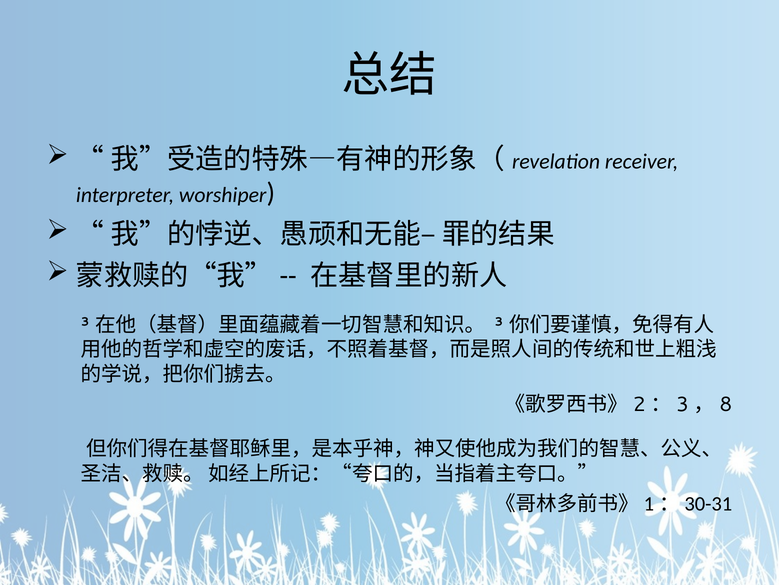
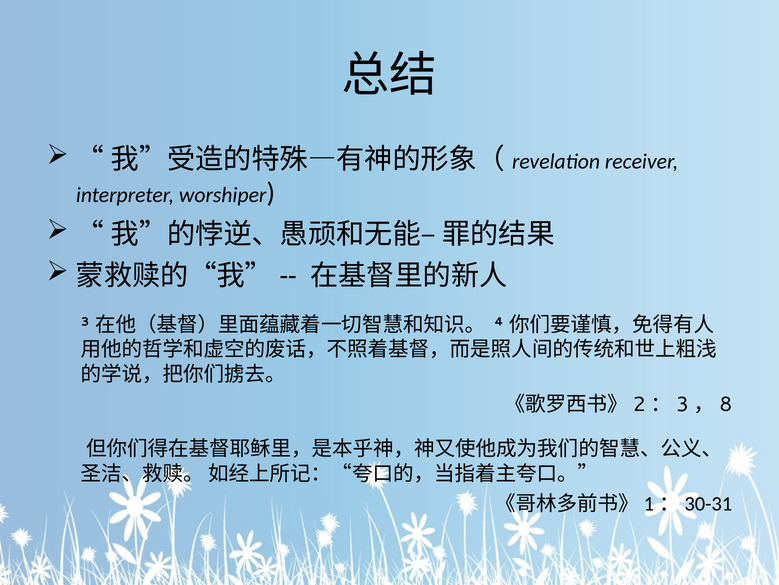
3: 3 -> 4 (499, 321)
